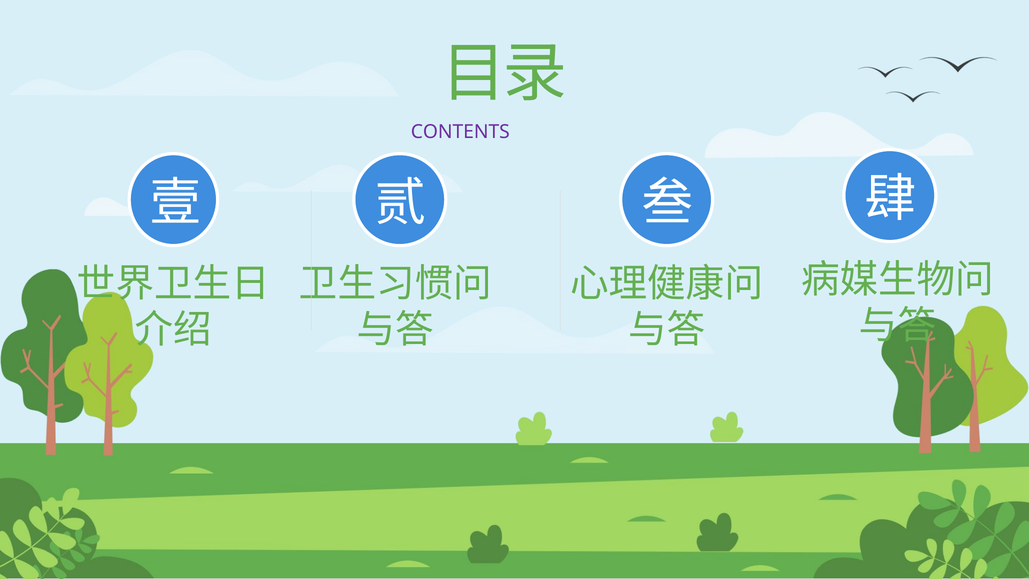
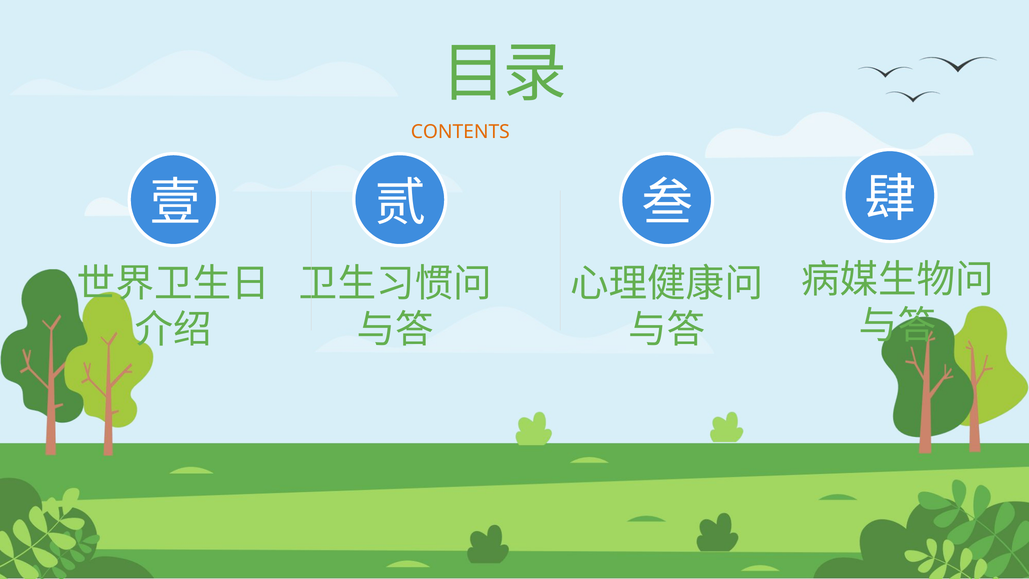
CONTENTS colour: purple -> orange (460, 132)
